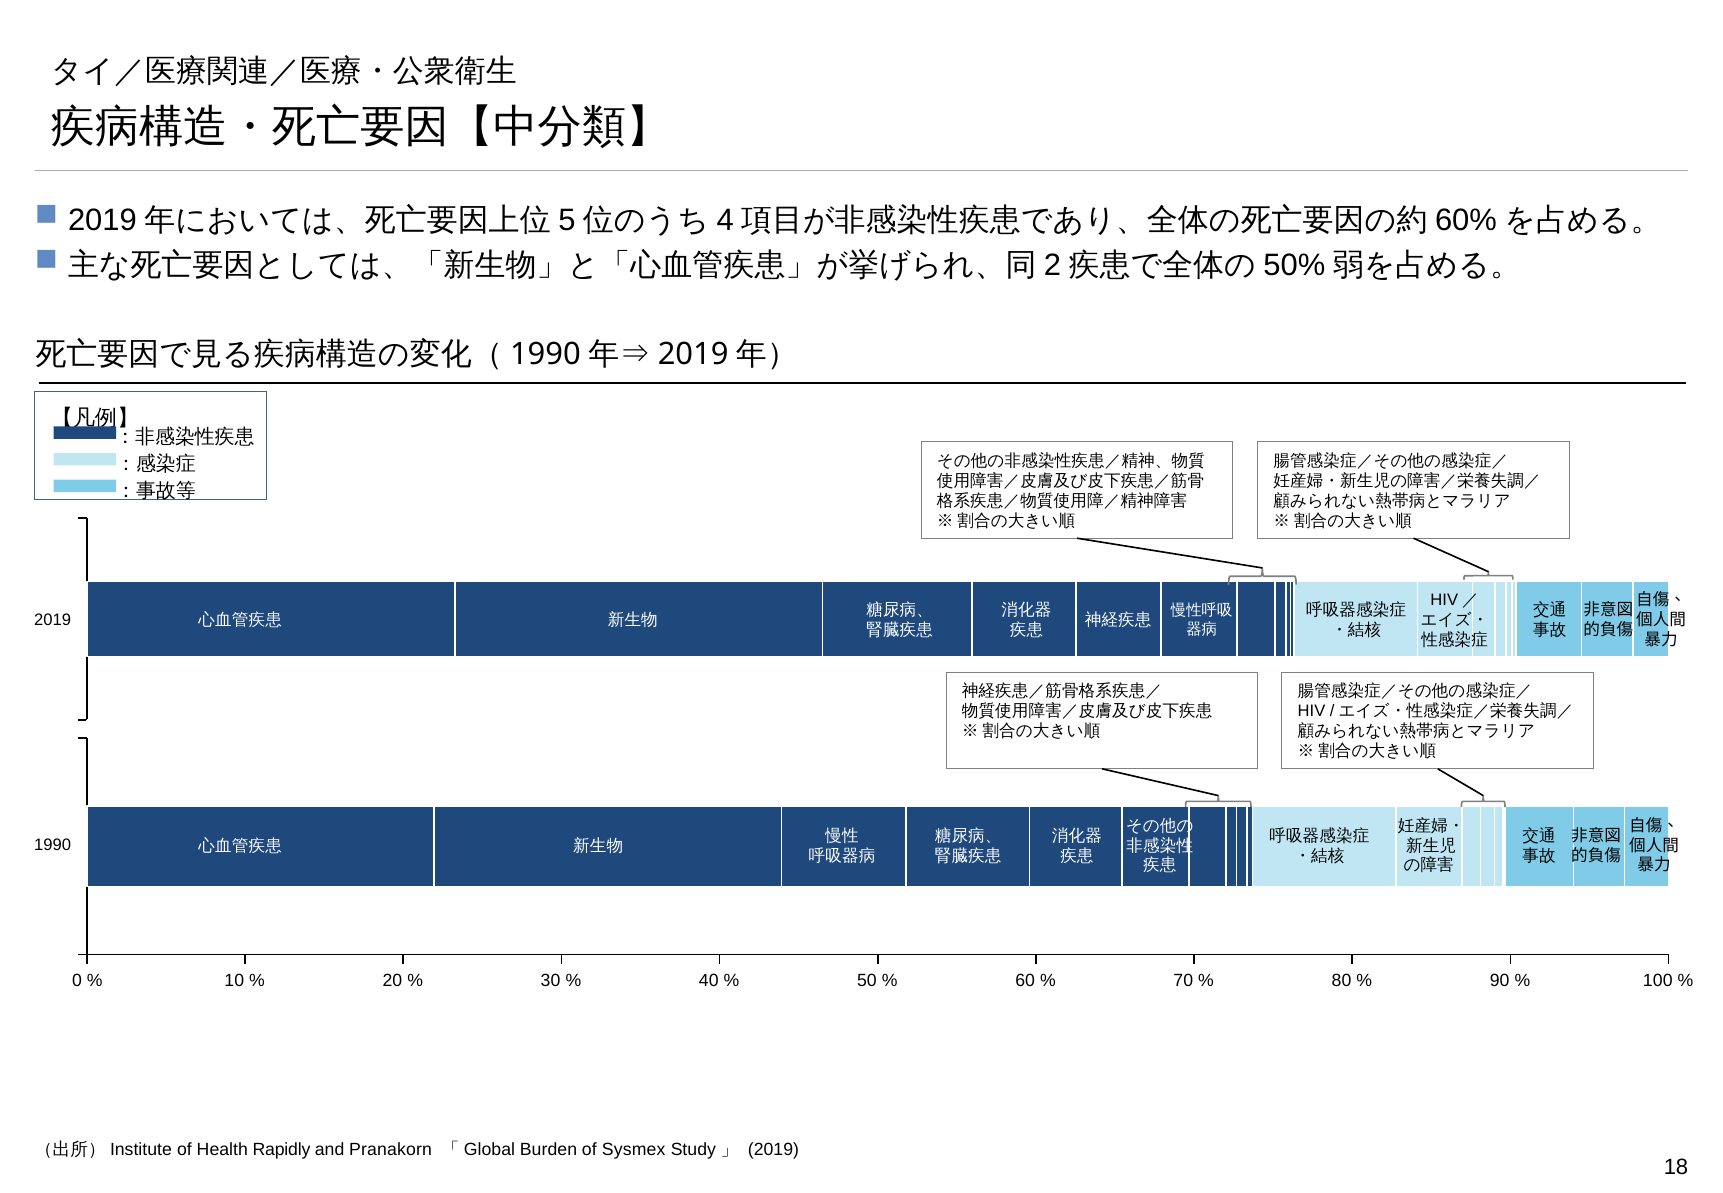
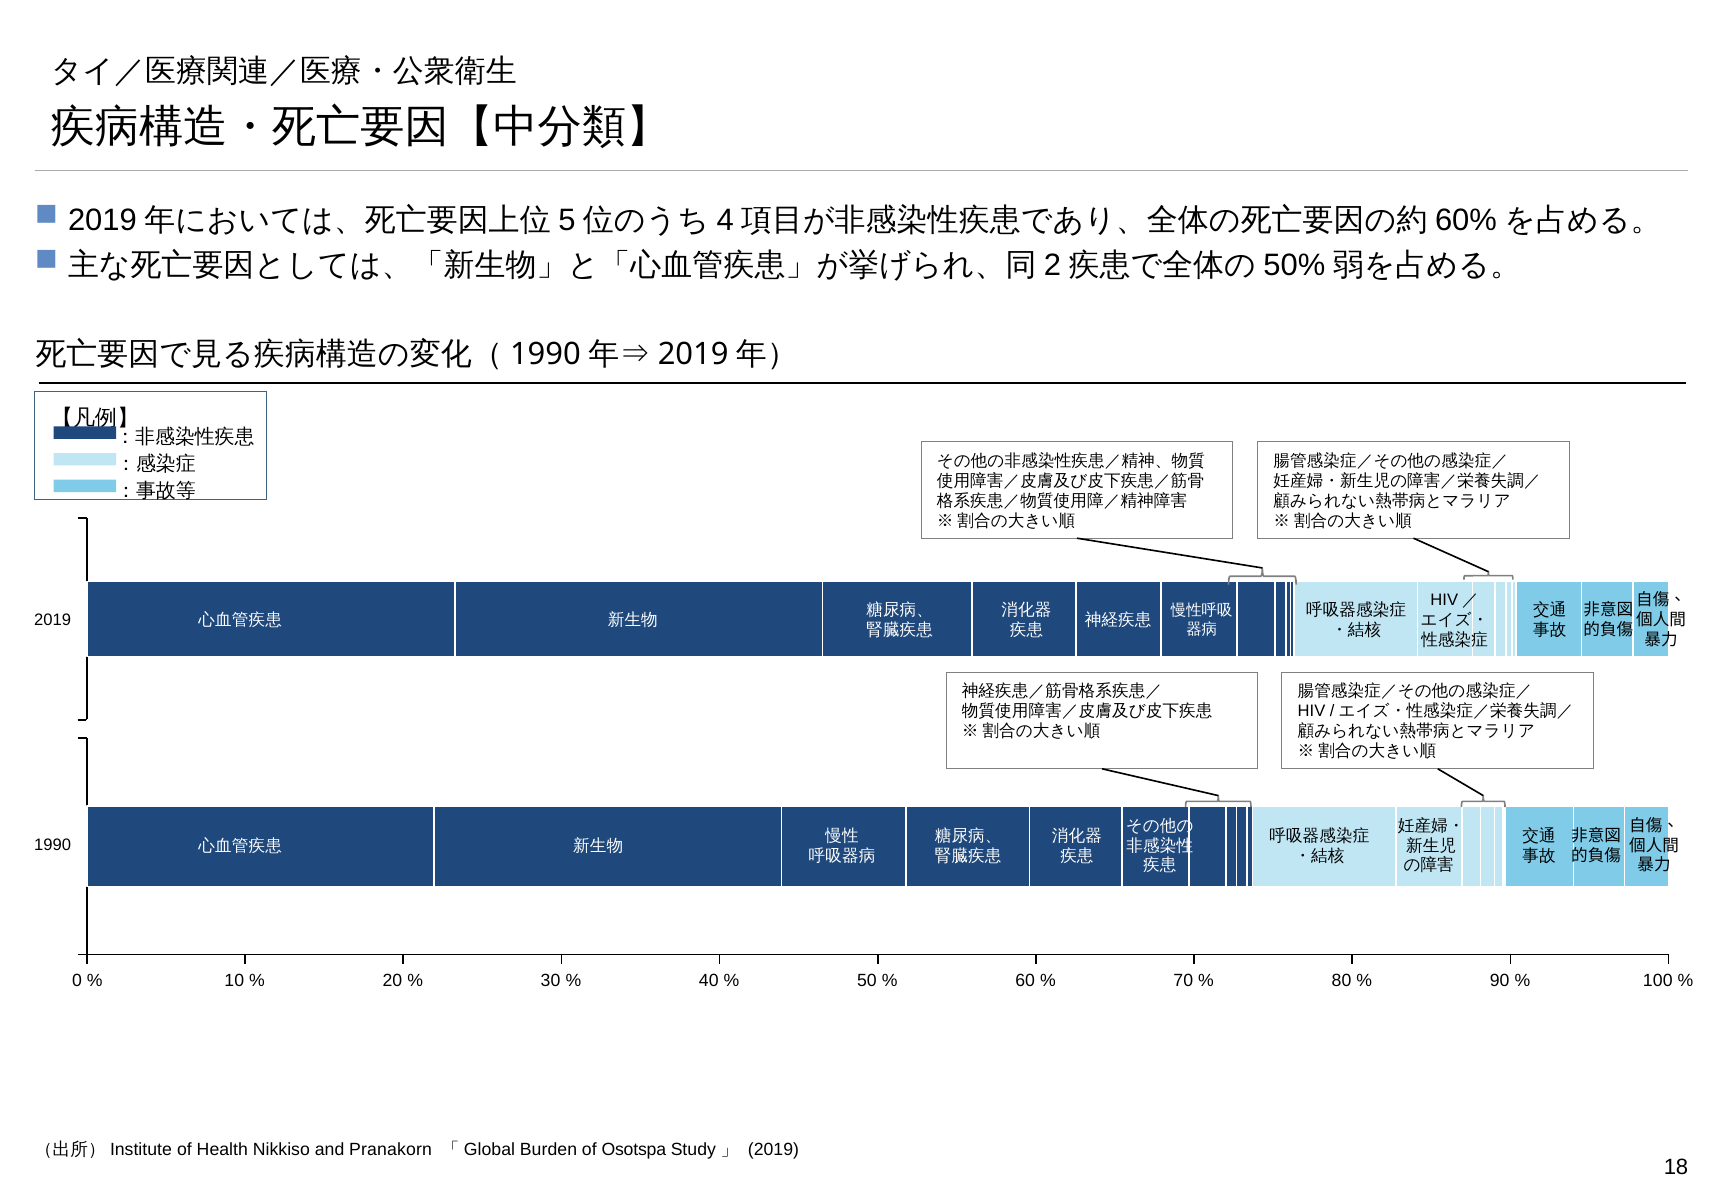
Rapidly: Rapidly -> Nikkiso (281, 1150)
Sysmex: Sysmex -> Osotspa (634, 1150)
